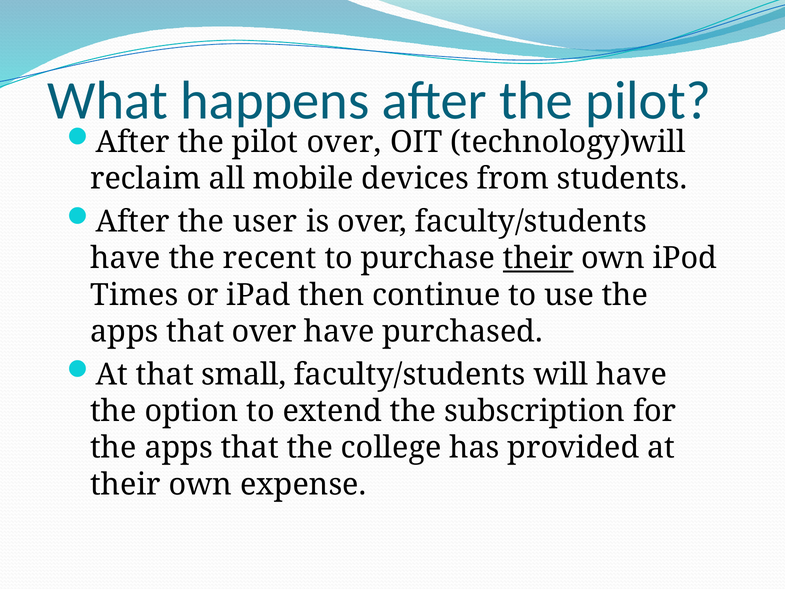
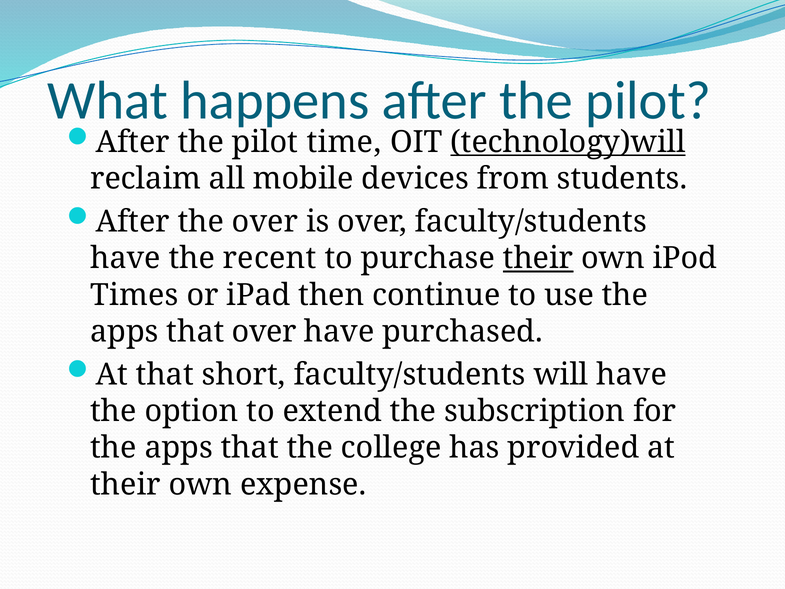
pilot over: over -> time (344, 142)
technology)will underline: none -> present (568, 142)
the user: user -> over (265, 222)
small: small -> short (244, 374)
